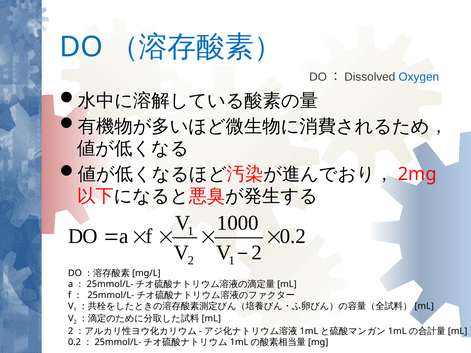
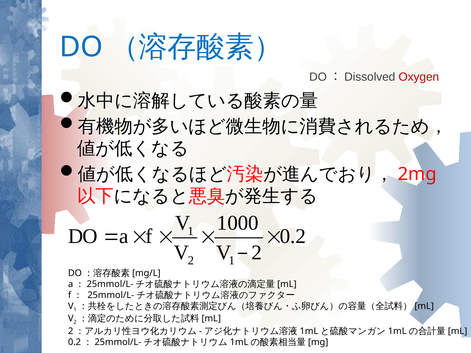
Oxygen colour: blue -> red (419, 77)
